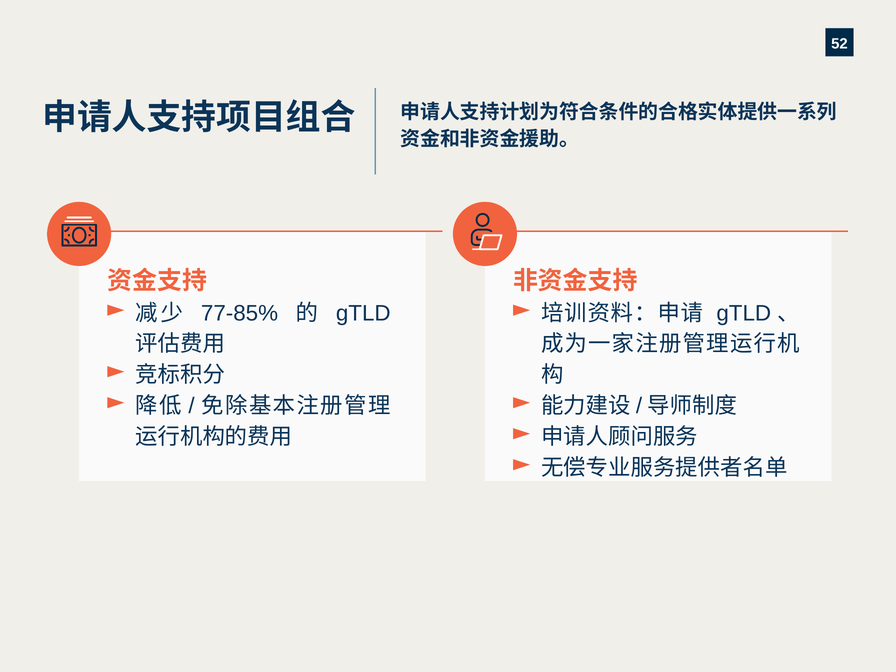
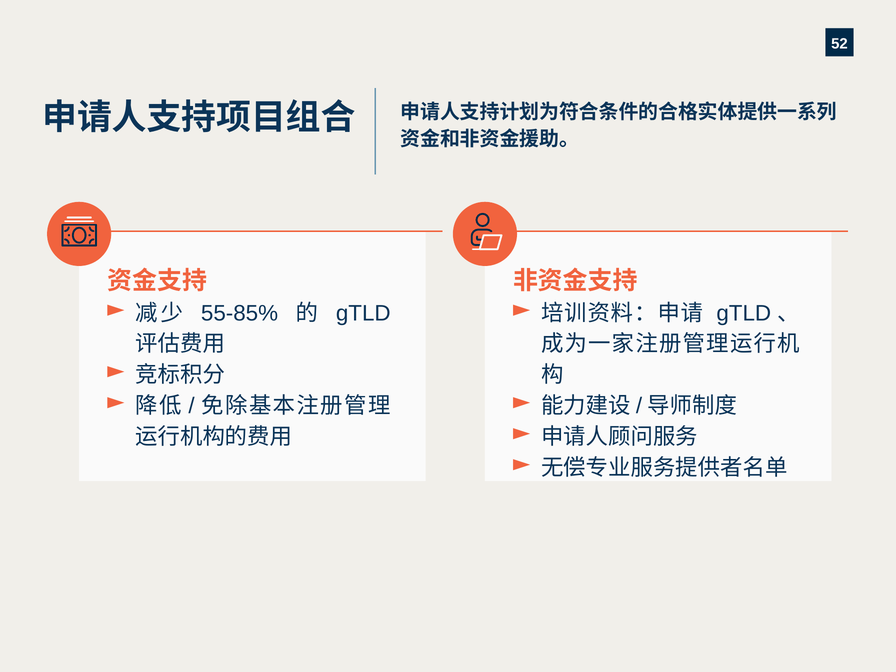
77-85%: 77-85% -> 55-85% (240, 313)
